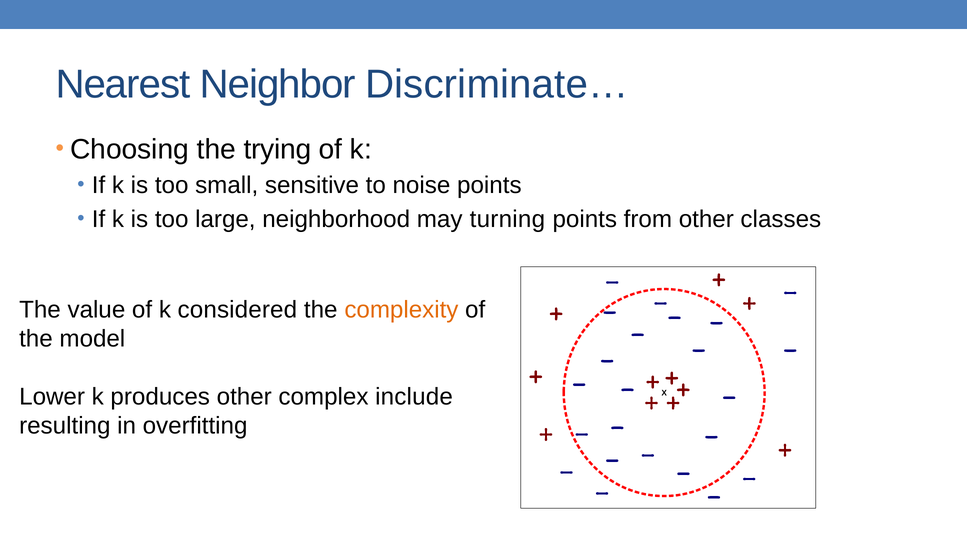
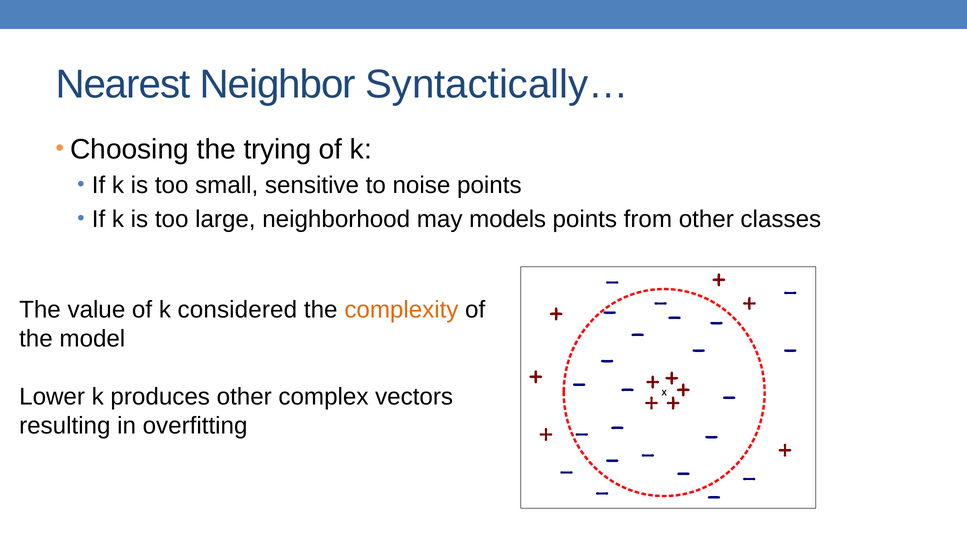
Discriminate…: Discriminate… -> Syntactically… (497, 84)
turning: turning -> models (508, 219)
include: include -> vectors (414, 397)
